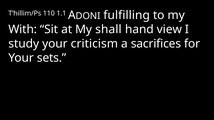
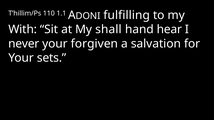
view: view -> hear (169, 29)
study: study -> never (24, 44)
criticism: criticism -> forgiven (94, 44)
sacrifices: sacrifices -> salvation (156, 44)
